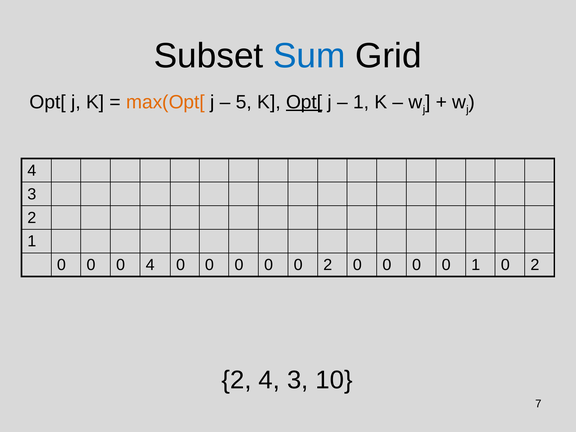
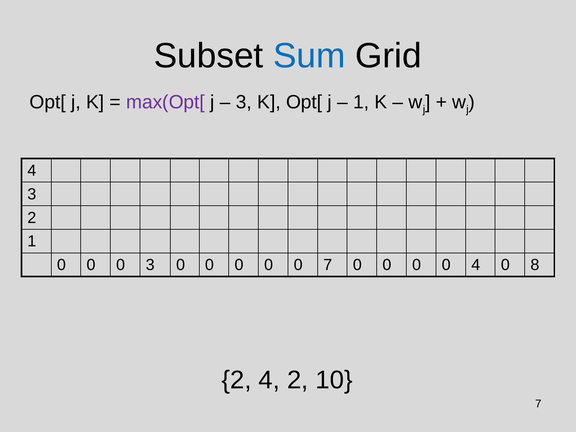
max(Opt[ colour: orange -> purple (166, 102)
5: 5 -> 3 (244, 102)
Opt[ underline: present -> none (304, 102)
0 4: 4 -> 3 (150, 265)
0 0 2: 2 -> 7 (328, 265)
0 1: 1 -> 4 (476, 265)
2: 2 -> 8 (535, 265)
2 4 3: 3 -> 2 (298, 380)
